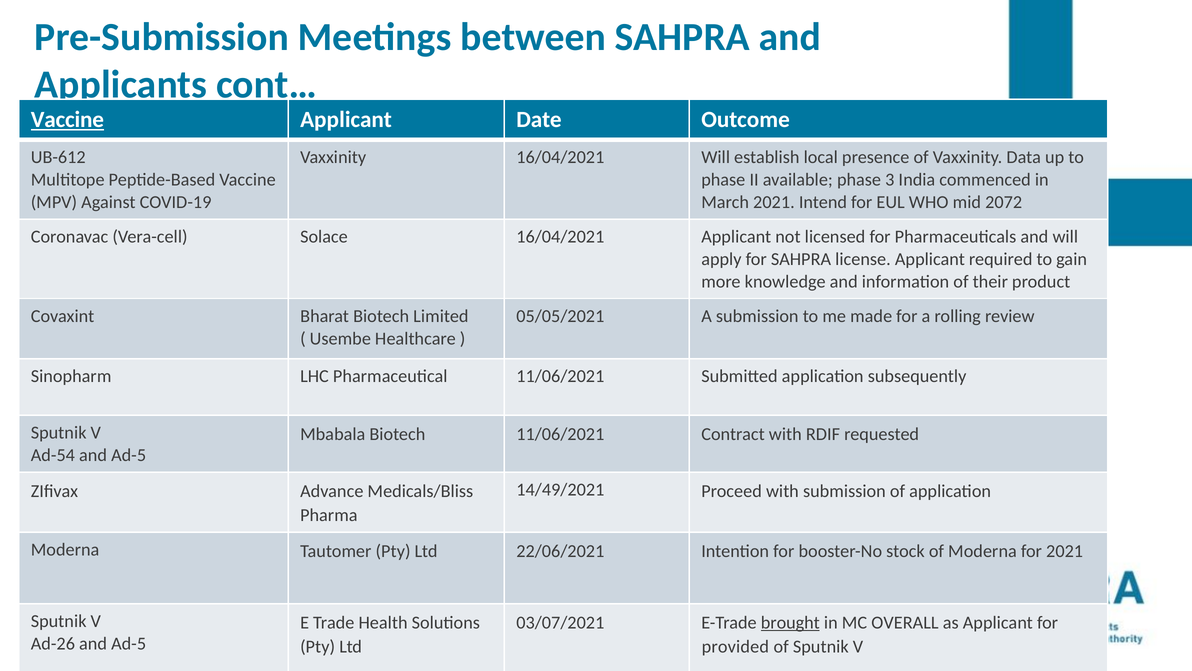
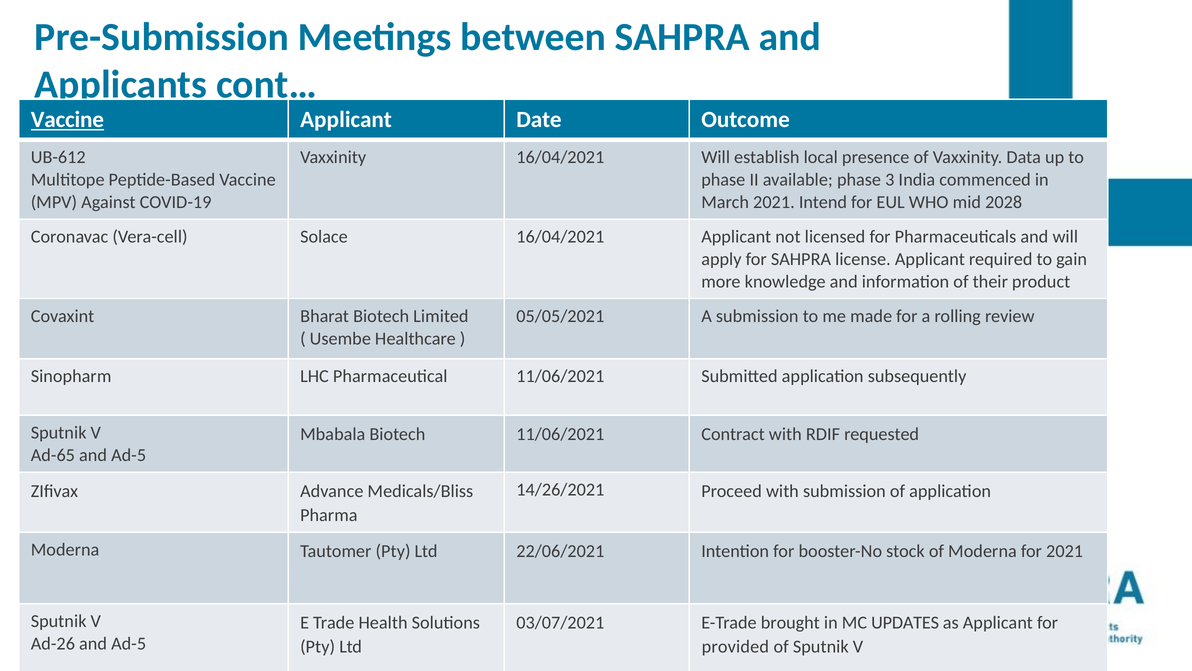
2072: 2072 -> 2028 (1004, 202)
Ad-54: Ad-54 -> Ad-65 (53, 455)
14/49/2021: 14/49/2021 -> 14/26/2021 (560, 489)
brought underline: present -> none (790, 622)
OVERALL: OVERALL -> UPDATES (905, 622)
